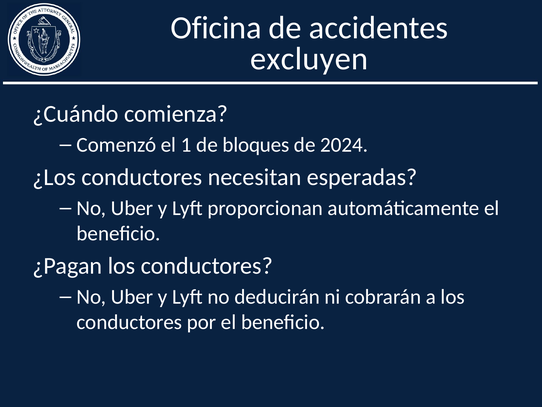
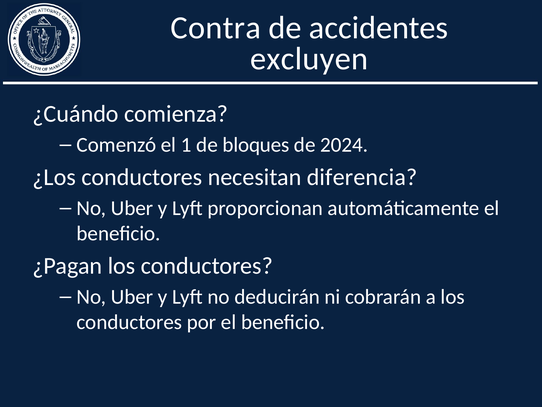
Oficina: Oficina -> Contra (216, 28)
esperadas: esperadas -> diferencia (362, 177)
